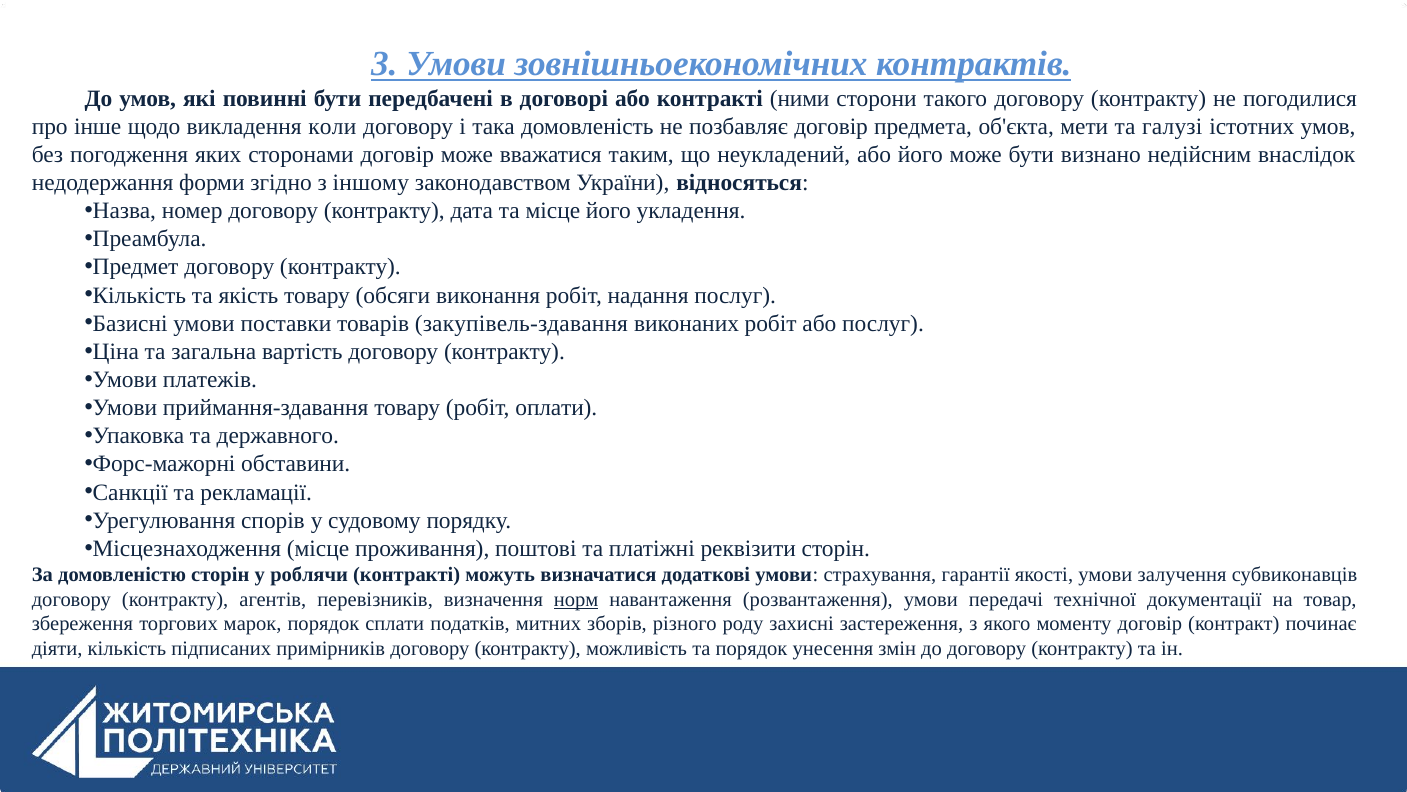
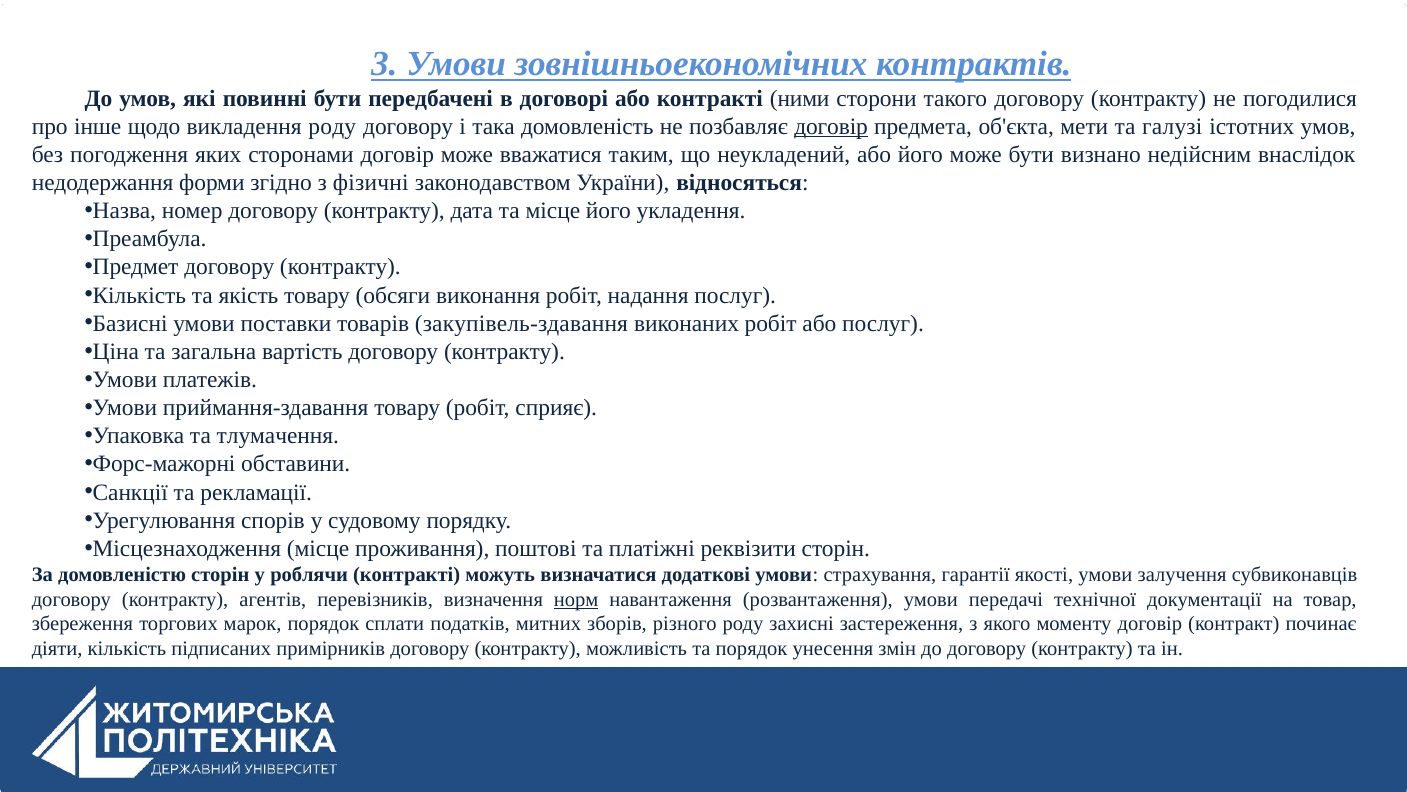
викладення коли: коли -> роду (332, 126)
договір underline: none -> present (831, 126)
іншому: іншому -> фізичні (371, 183)
оплати: оплати -> сприяє (556, 408)
державного: державного -> тлумачення (278, 436)
